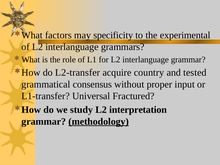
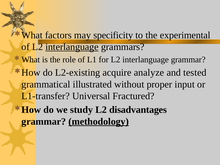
interlanguage underline: none -> present (72, 47)
L2-transfer: L2-transfer -> L2-existing (78, 73)
country: country -> analyze (149, 73)
consensus: consensus -> illustrated (92, 84)
interpretation: interpretation -> disadvantages (138, 110)
